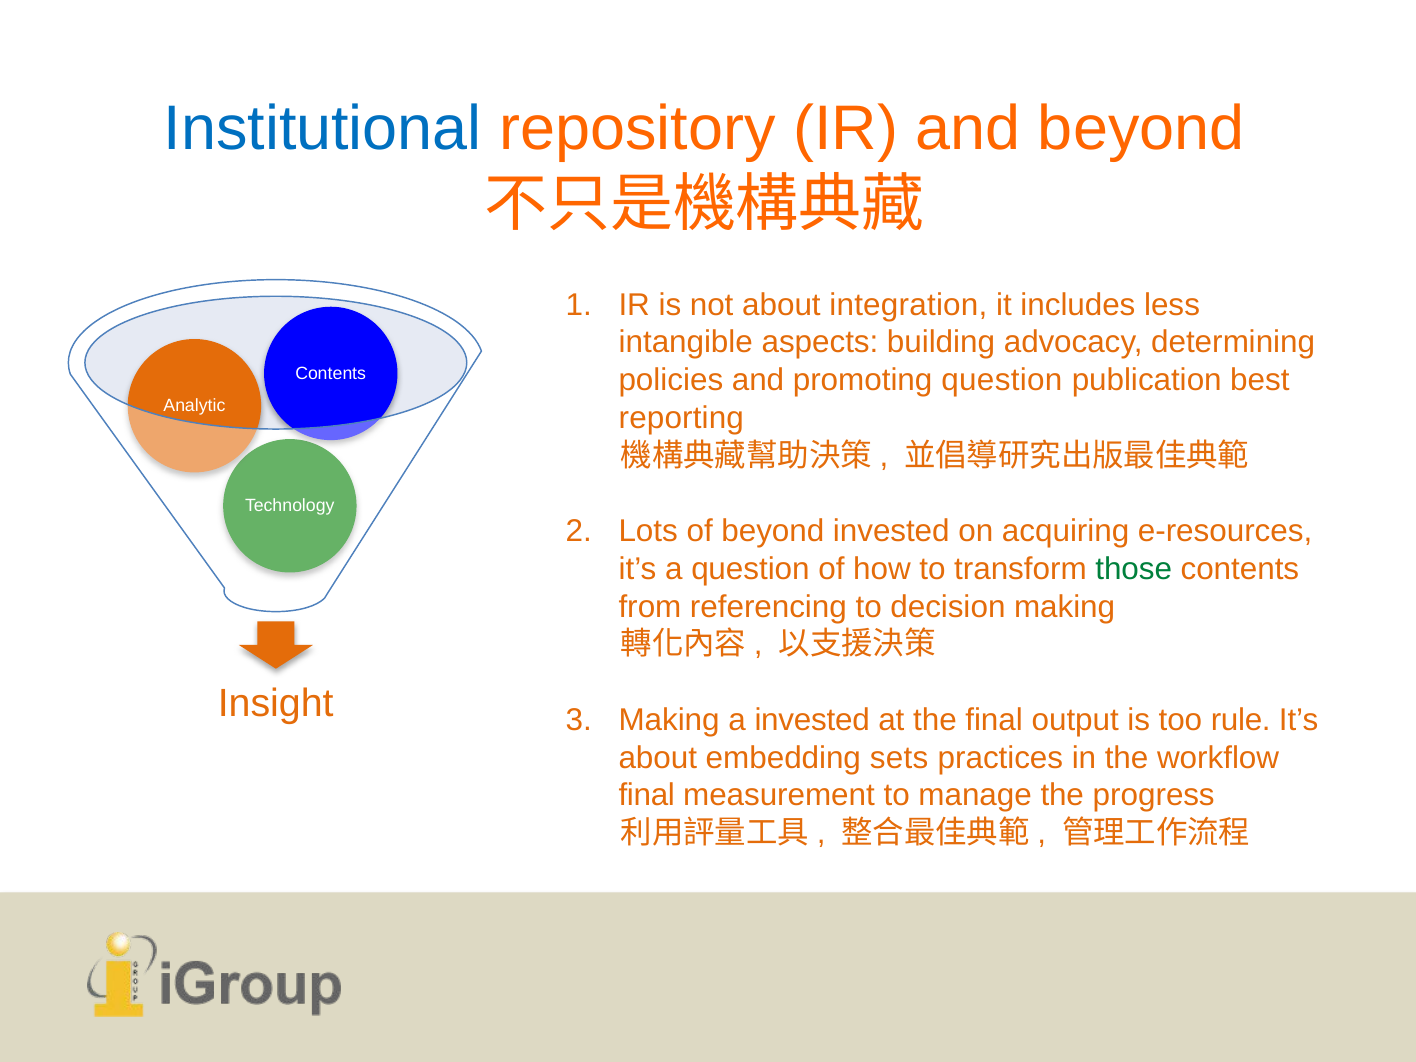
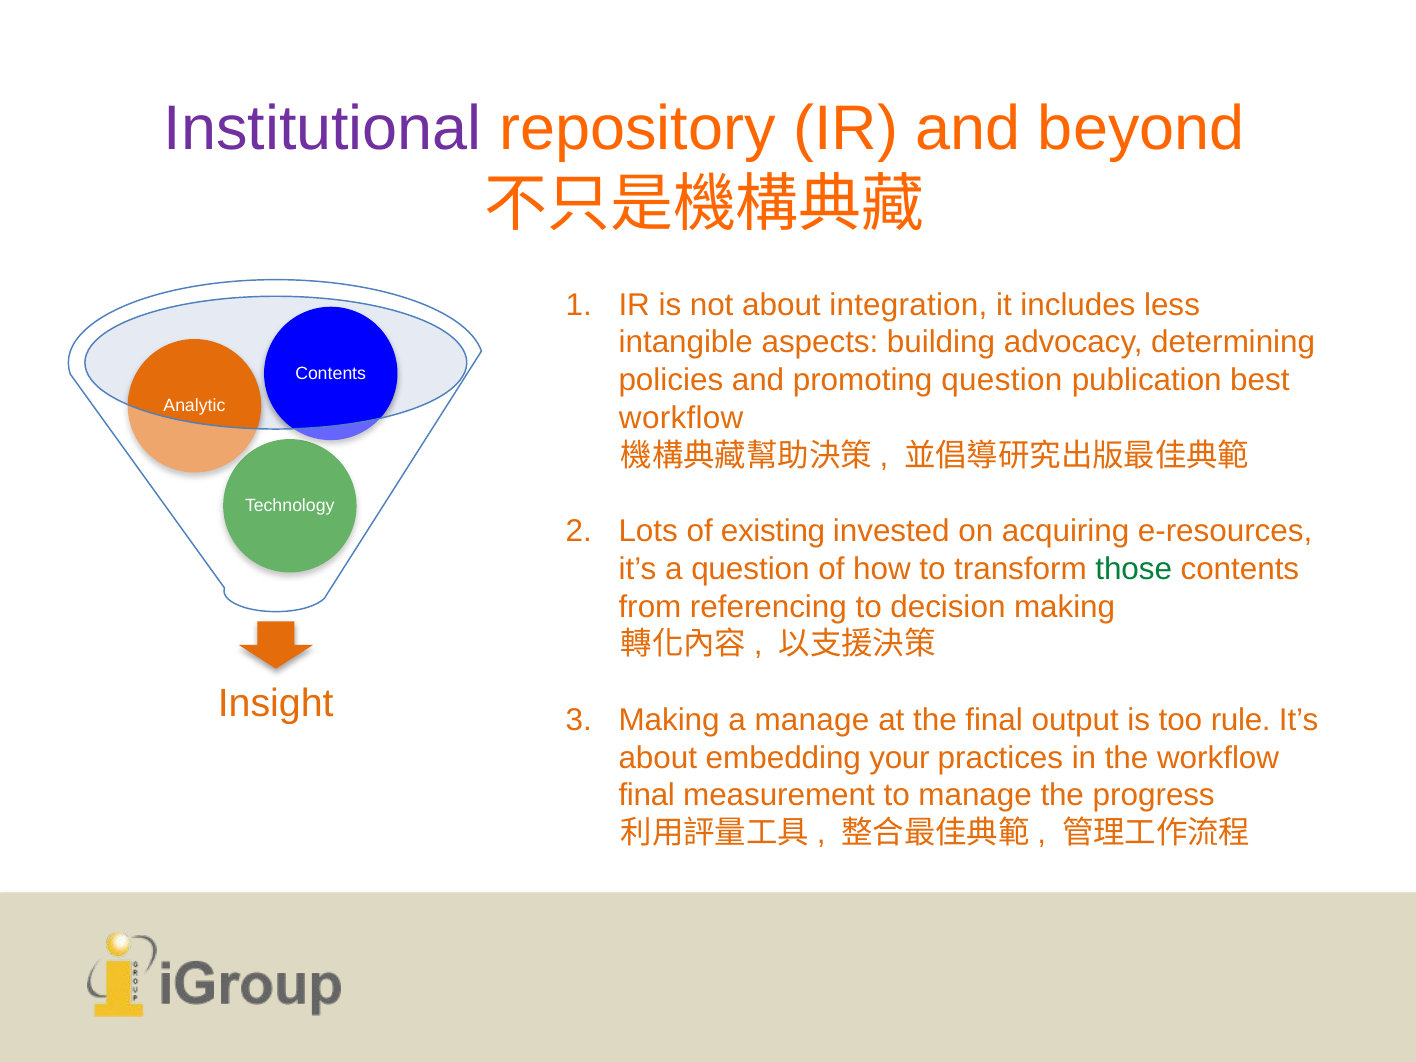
Institutional colour: blue -> purple (323, 129)
reporting: reporting -> workflow (681, 418)
of beyond: beyond -> existing (773, 531)
a invested: invested -> manage (812, 720)
sets: sets -> your (899, 758)
